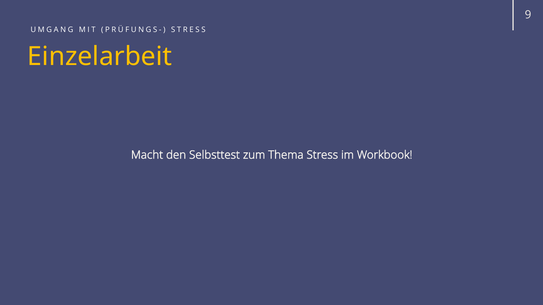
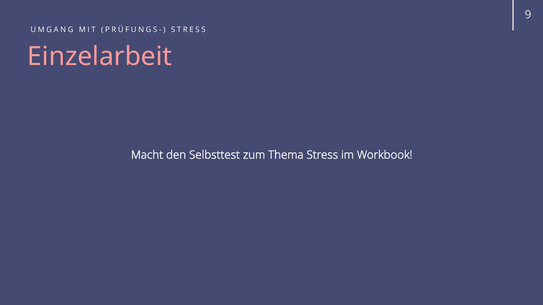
Einzelarbeit colour: yellow -> pink (100, 57)
